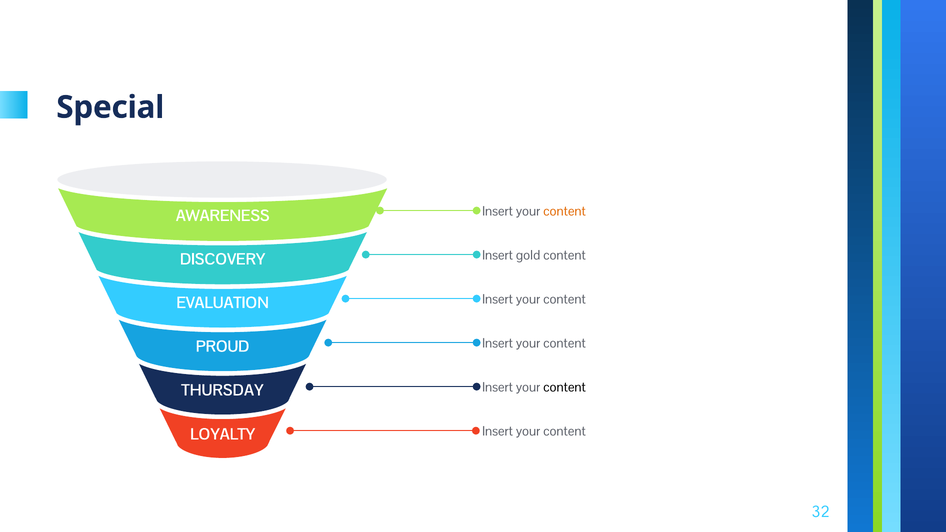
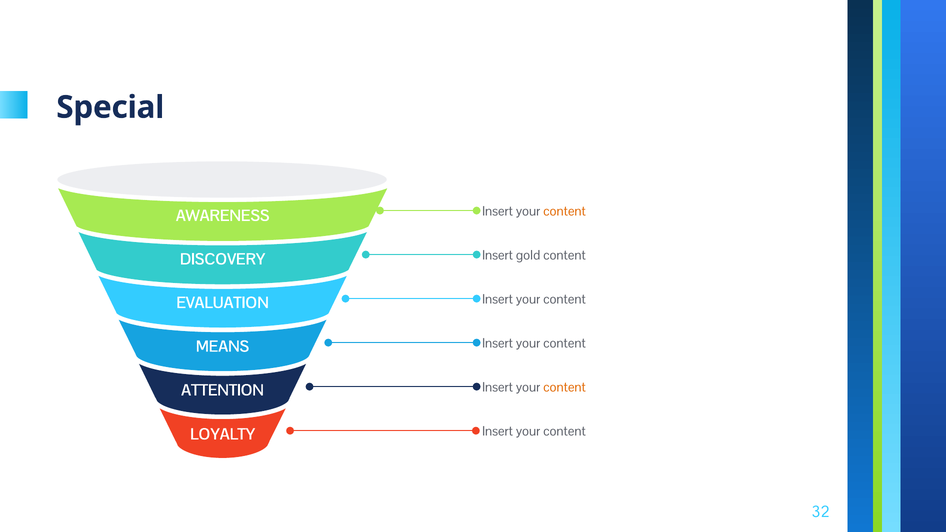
PROUD: PROUD -> MEANS (223, 347)
content colour: black -> orange (565, 388)
THURSDAY: THURSDAY -> ATTENTION (222, 390)
